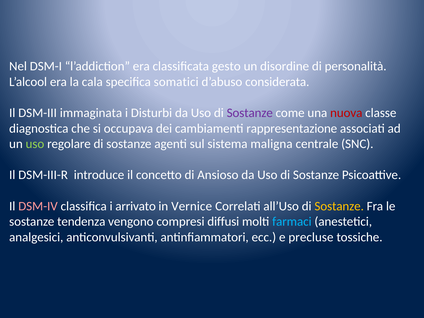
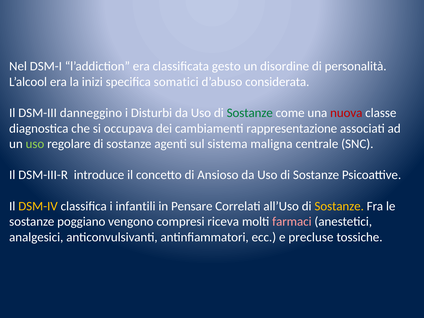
cala: cala -> inizi (92, 82)
immaginata: immaginata -> danneggino (91, 113)
Sostanze colour: purple -> green (250, 113)
DSM-IV colour: pink -> yellow (38, 206)
arrivato: arrivato -> infantili (136, 206)
Vernice: Vernice -> Pensare (192, 206)
tendenza: tendenza -> poggiano (81, 222)
diffusi: diffusi -> riceva (223, 222)
farmaci colour: light blue -> pink (292, 222)
